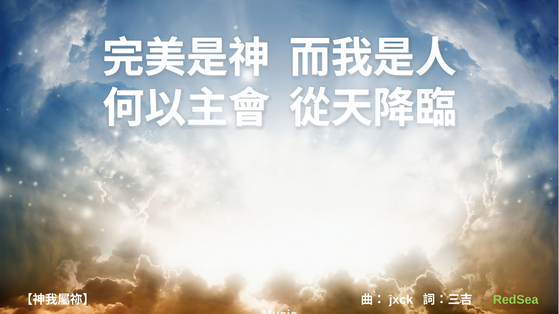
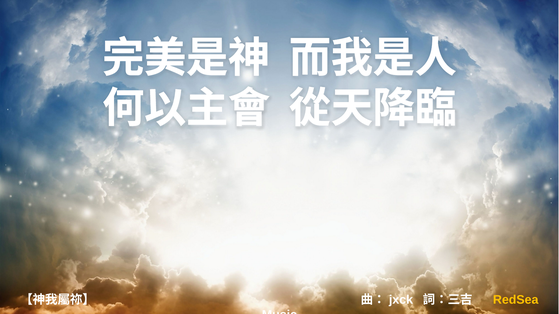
RedSea colour: light green -> yellow (516, 300)
